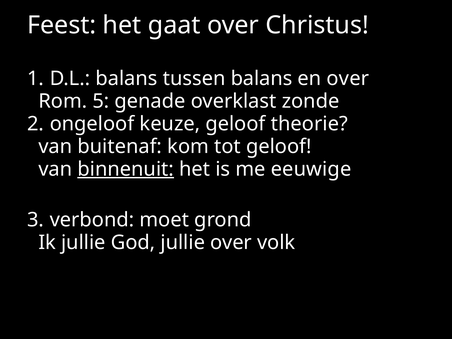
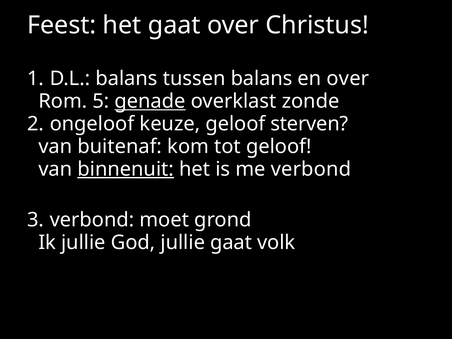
genade underline: none -> present (150, 101)
theorie: theorie -> sterven (309, 124)
me eeuwige: eeuwige -> verbond (311, 169)
jullie over: over -> gaat (231, 243)
